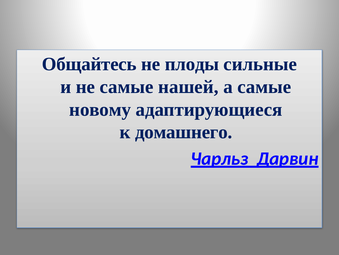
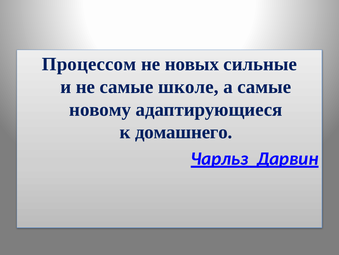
Общайтесь: Общайтесь -> Процессом (89, 64)
плоды: плоды -> новых (192, 64)
нашей: нашей -> школе (188, 87)
